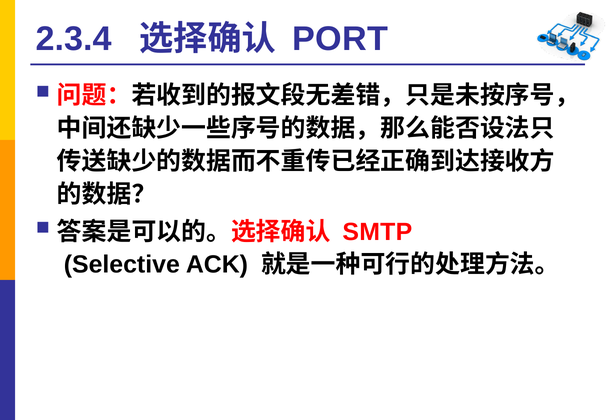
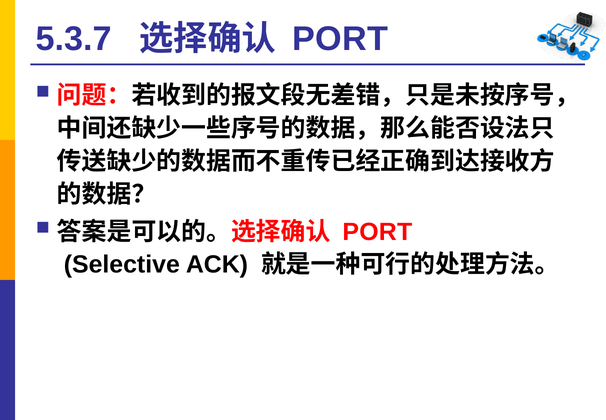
2.3.4: 2.3.4 -> 5.3.7 (74, 39)
SMTP: SMTP -> PORT (377, 232)
